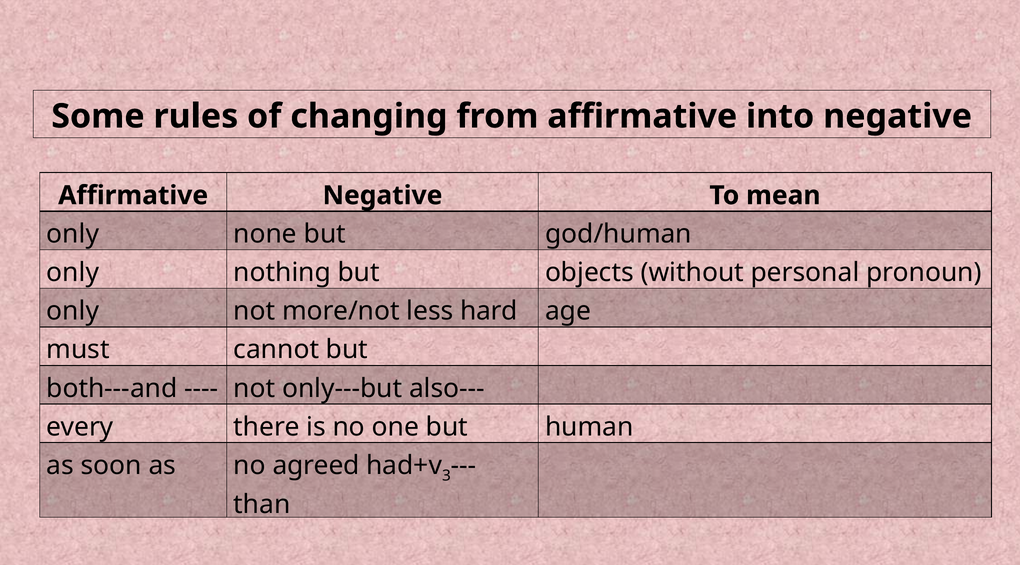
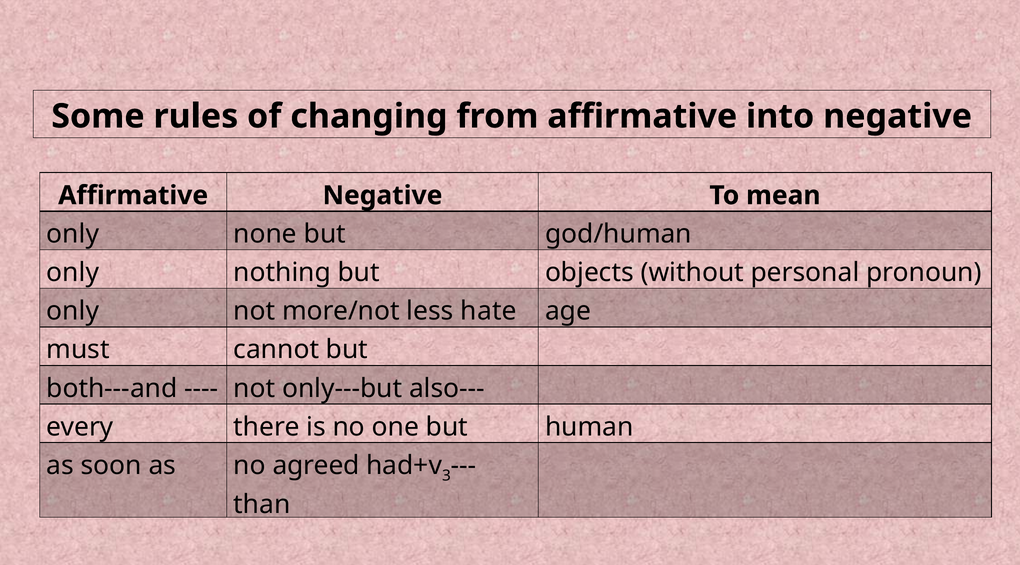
hard: hard -> hate (489, 311)
